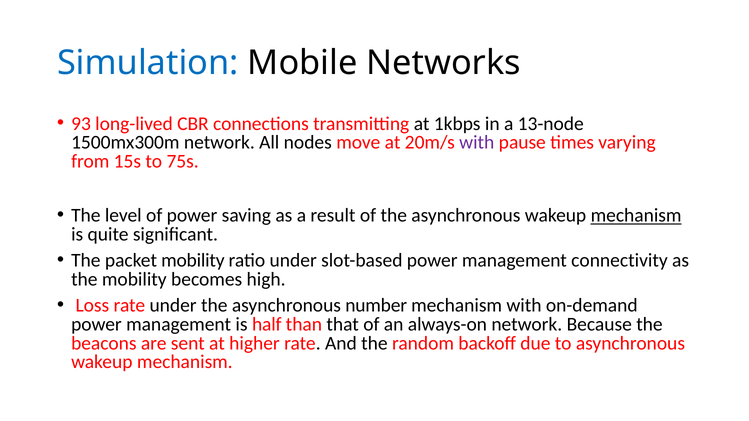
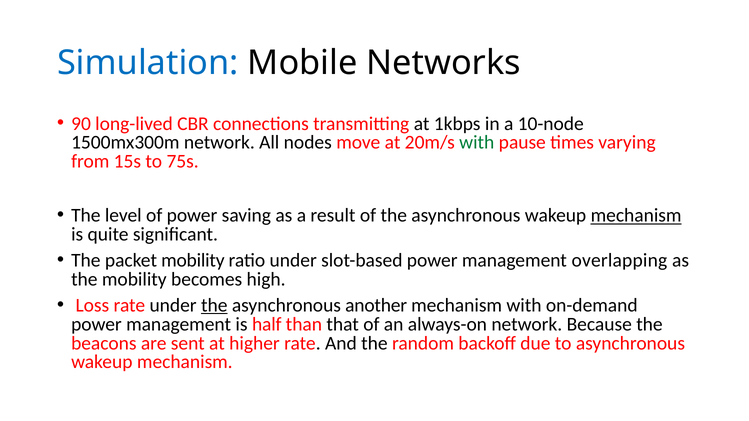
93: 93 -> 90 (81, 124)
13-node: 13-node -> 10-node (551, 124)
with colour: purple -> green (477, 143)
connectivity: connectivity -> overlapping (619, 261)
the underline: none -> present (214, 305)
number: number -> another (376, 305)
